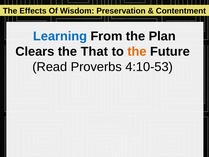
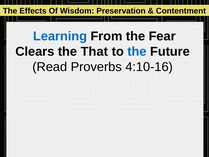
Plan: Plan -> Fear (162, 36)
the colour: orange -> blue (137, 51)
4:10-53: 4:10-53 -> 4:10-16 (149, 67)
